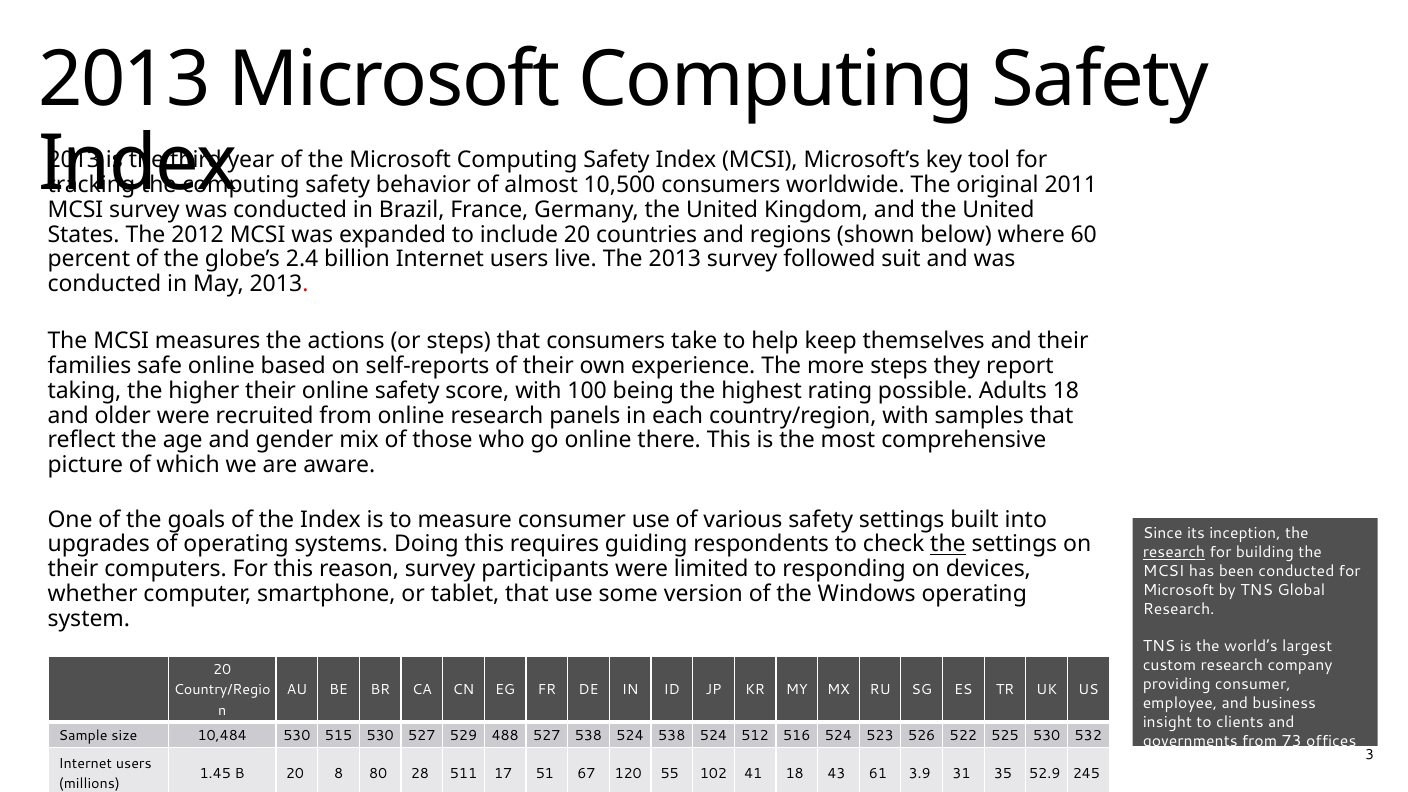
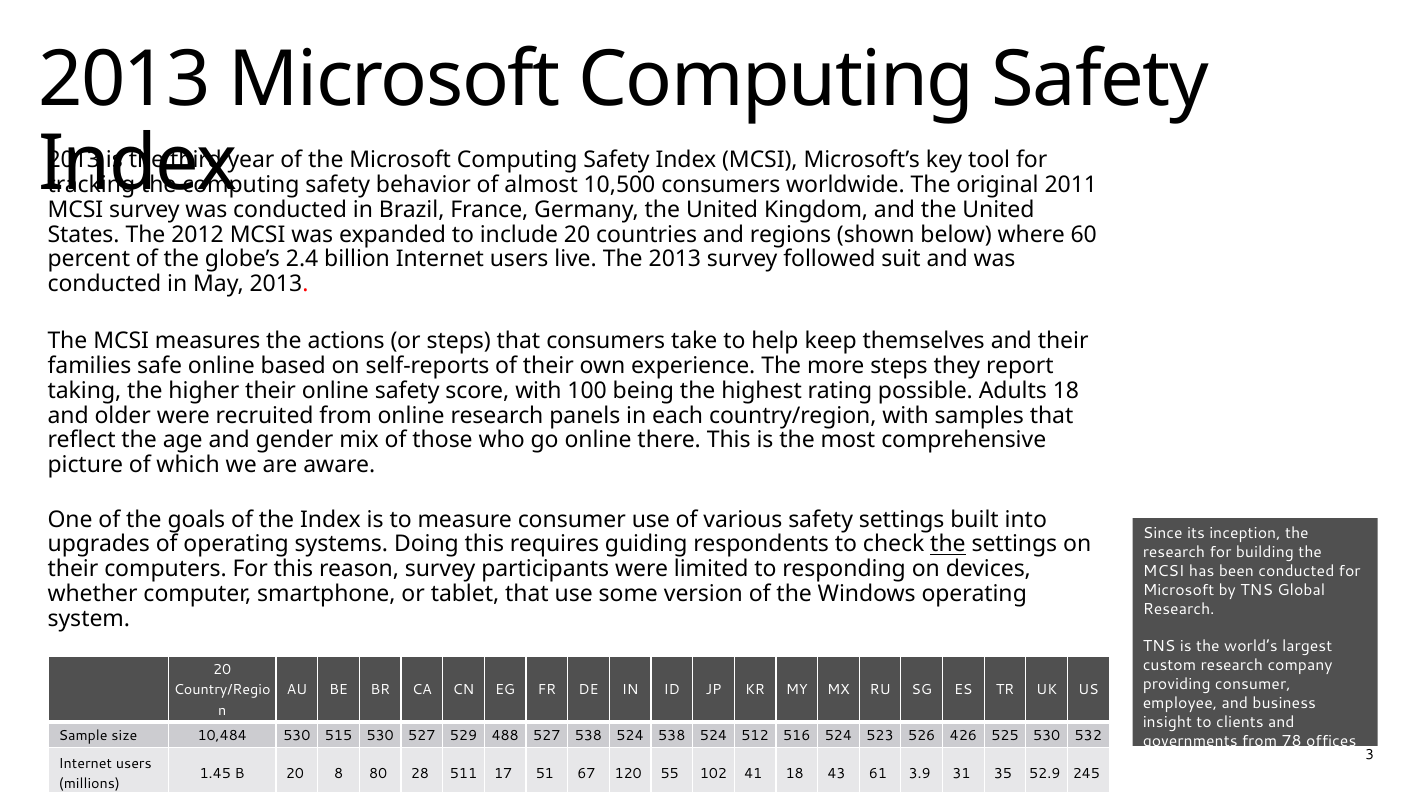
research underline: present -> none (1174, 553)
522: 522 -> 426 (963, 735)
73: 73 -> 78 (1292, 741)
